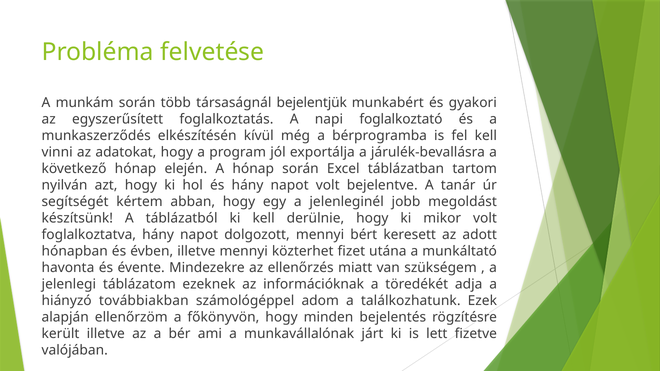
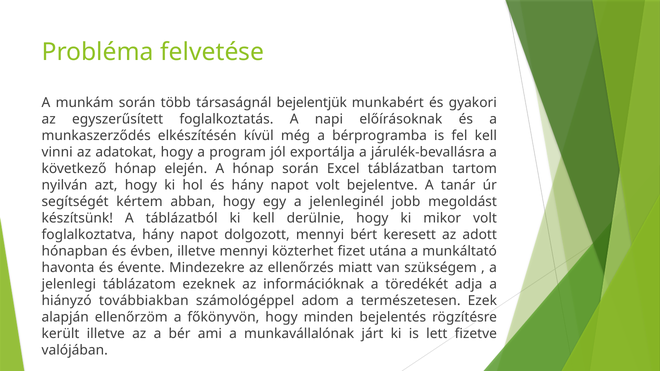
foglalkoztató: foglalkoztató -> előírásoknak (401, 119)
találkozhatunk: találkozhatunk -> természetesen (411, 301)
